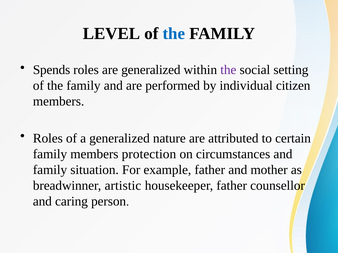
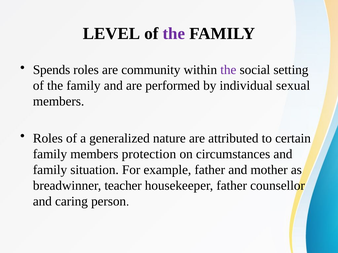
the colour: blue -> purple (174, 34)
are generalized: generalized -> community (151, 70)
citizen: citizen -> sexual (293, 86)
artistic: artistic -> teacher (123, 186)
